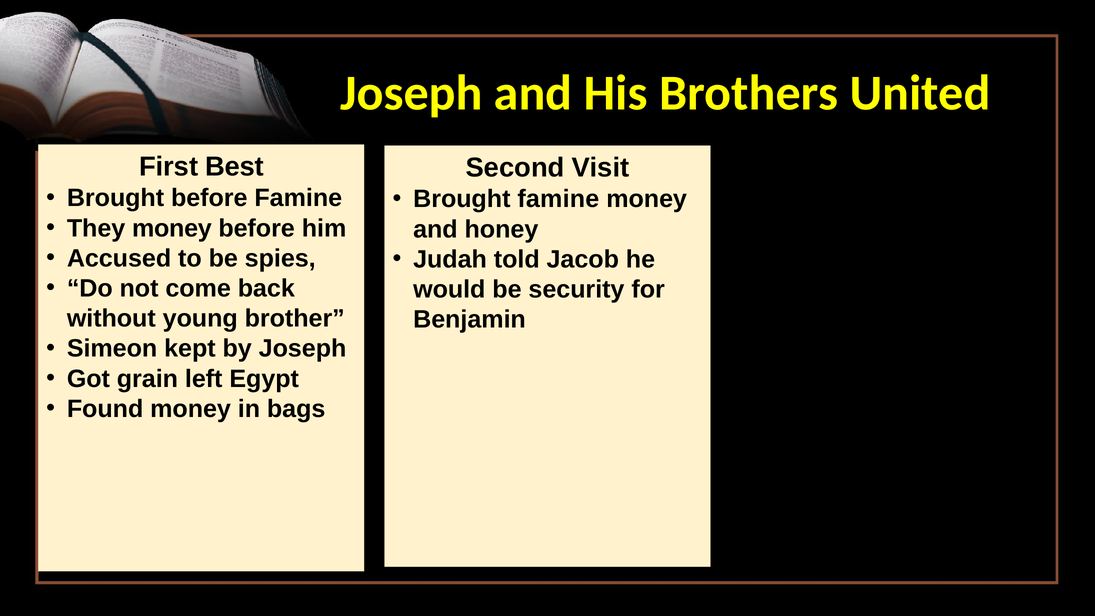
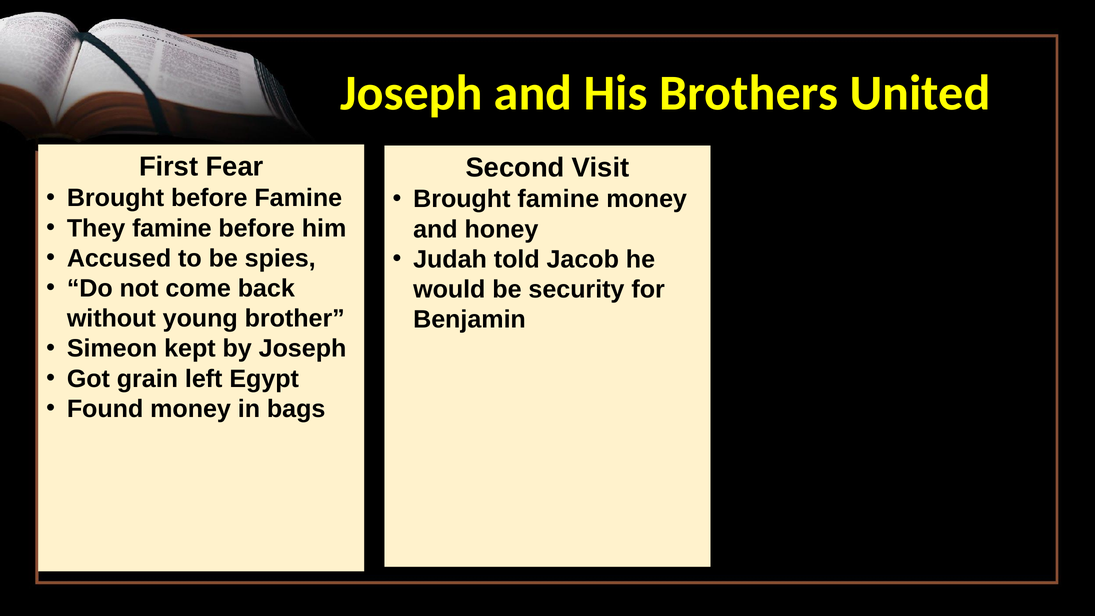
Best: Best -> Fear (235, 167)
They money: money -> famine (172, 228)
